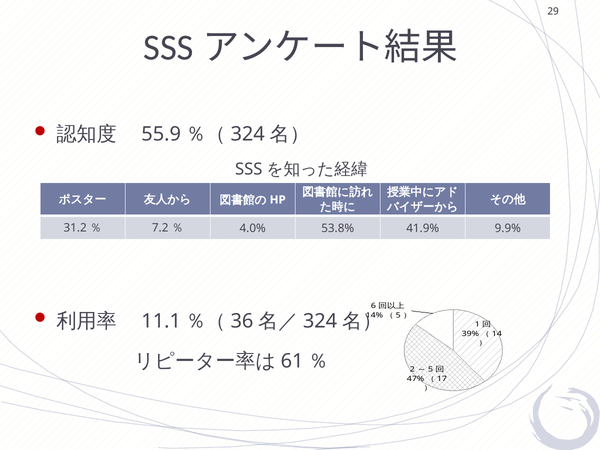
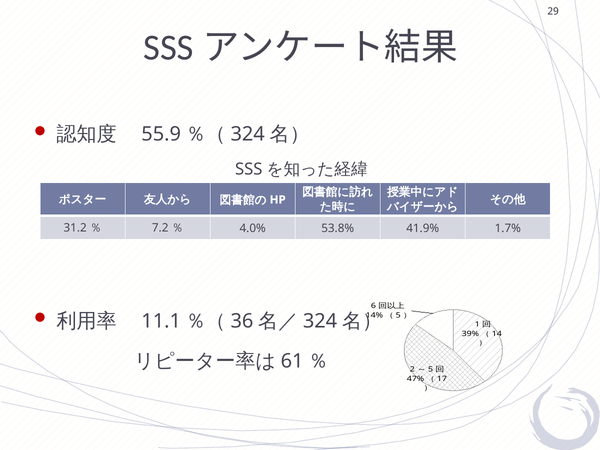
9.9%: 9.9% -> 1.7% (508, 228)
